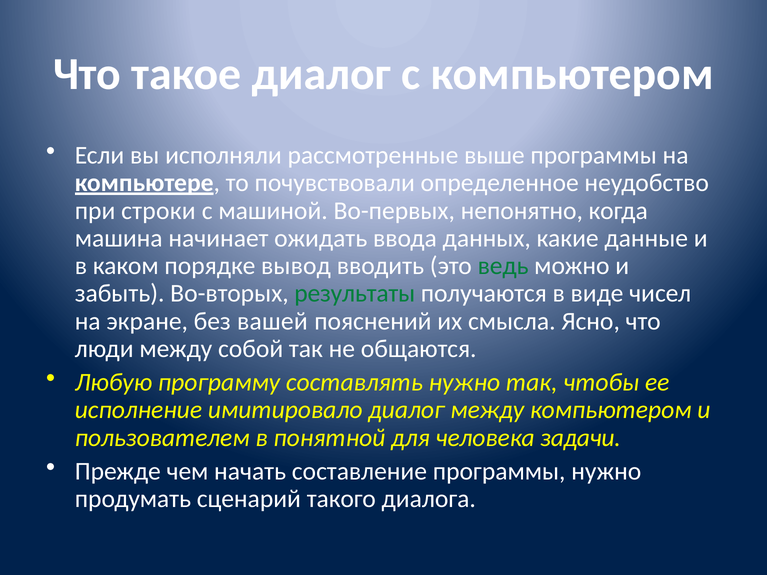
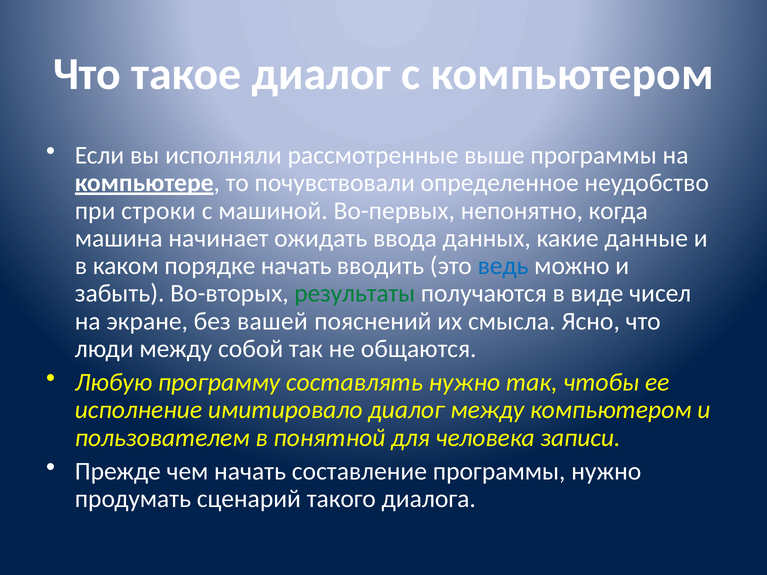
порядке вывод: вывод -> начать (296, 266)
ведь colour: green -> blue (503, 266)
задачи: задачи -> записи (580, 438)
